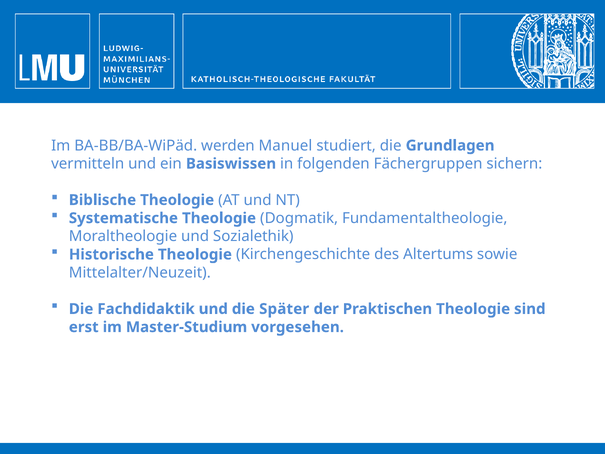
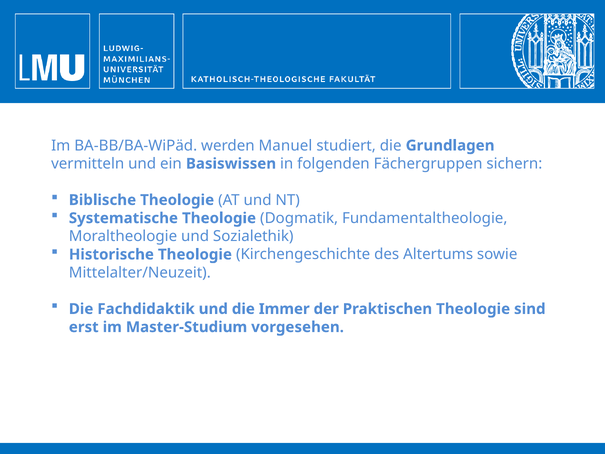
Später: Später -> Immer (284, 309)
